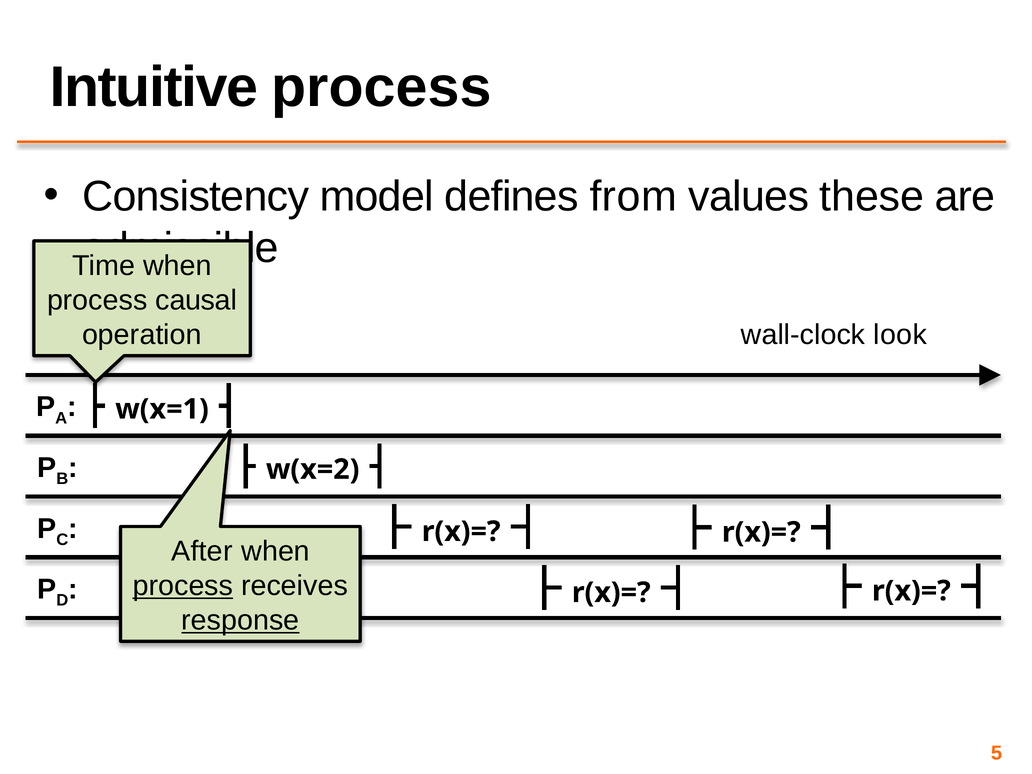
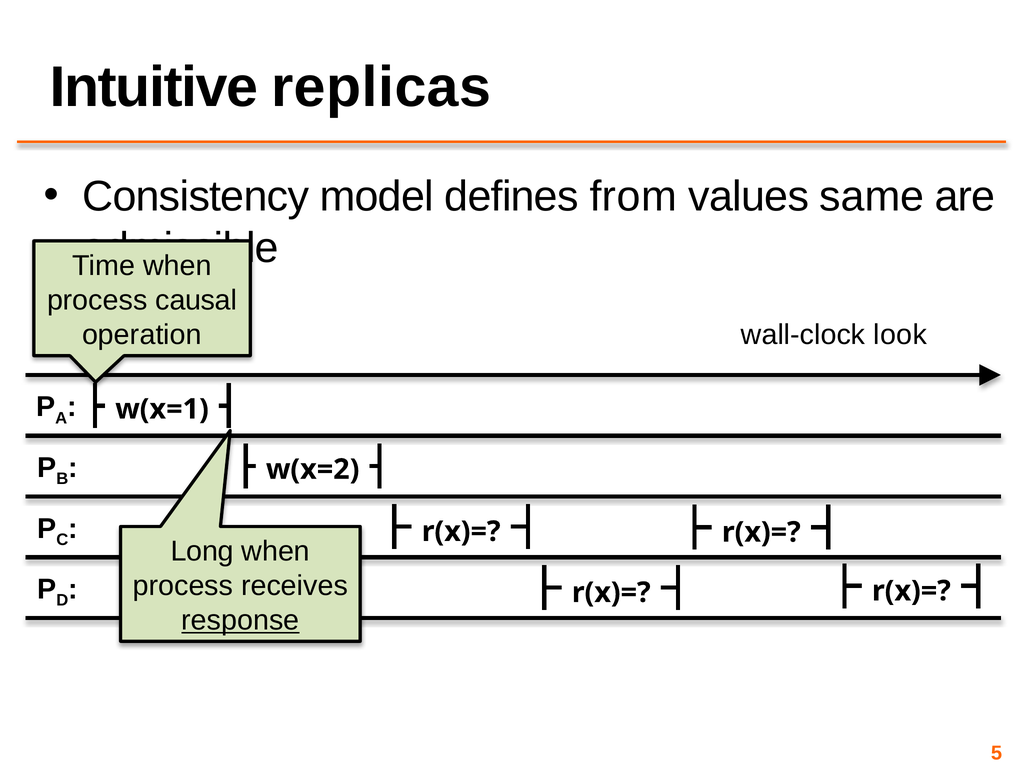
Intuitive process: process -> replicas (381, 87)
these: these -> same (872, 196)
After: After -> Long (202, 552)
process underline: present -> none (183, 586)
